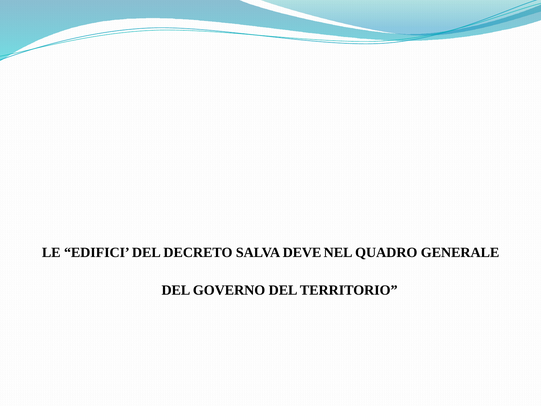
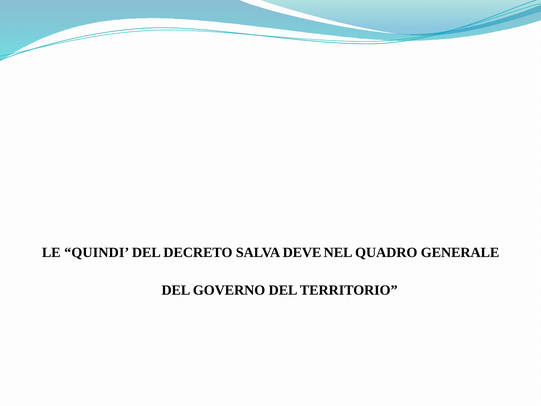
EDIFICI: EDIFICI -> QUINDI (97, 252)
